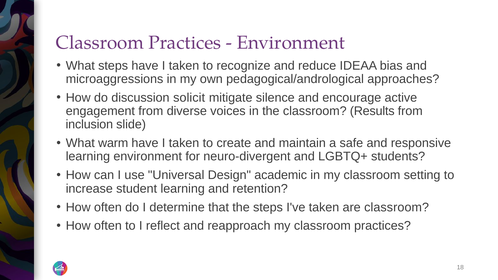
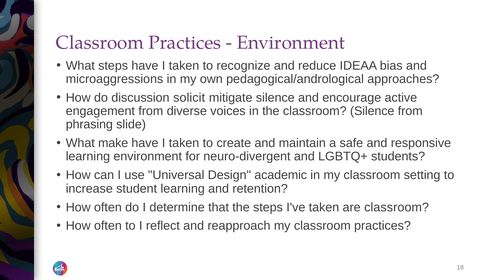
classroom Results: Results -> Silence (372, 111)
inclusion: inclusion -> phrasing (89, 125)
warm: warm -> make (113, 143)
